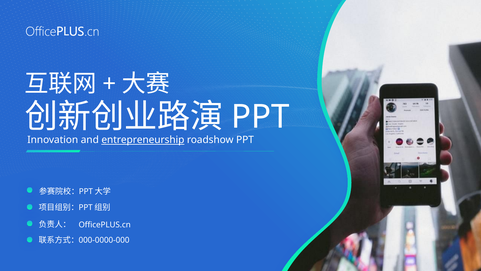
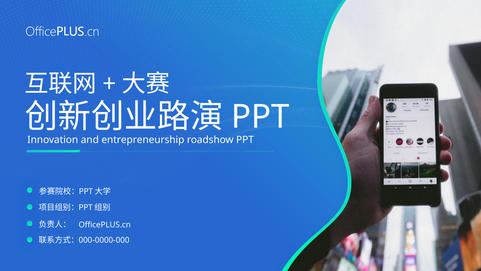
entrepreneurship underline: present -> none (143, 140)
